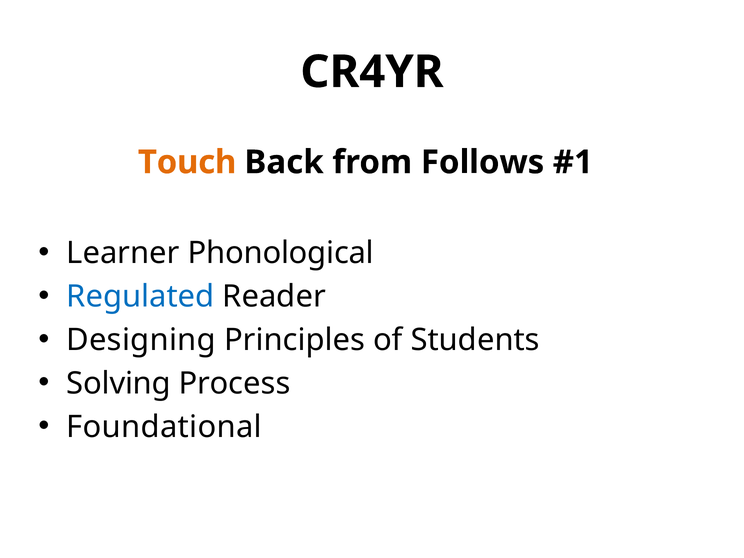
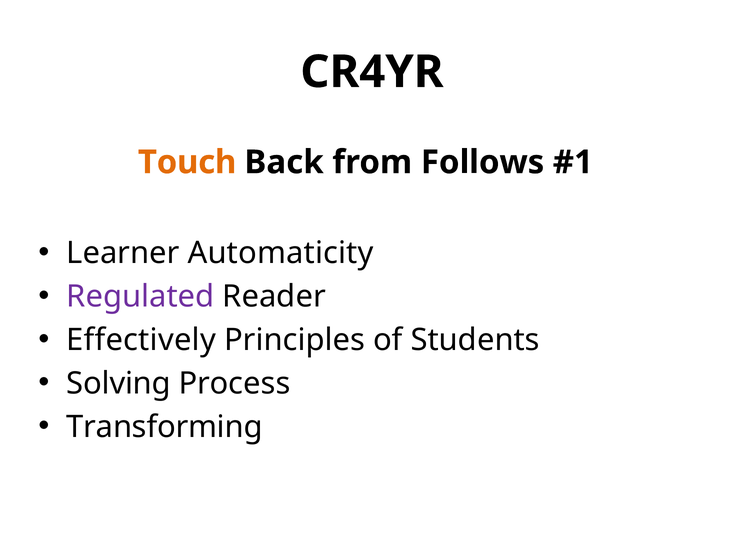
Phonological: Phonological -> Automaticity (281, 253)
Regulated colour: blue -> purple (140, 297)
Designing: Designing -> Effectively (141, 340)
Foundational: Foundational -> Transforming (164, 427)
